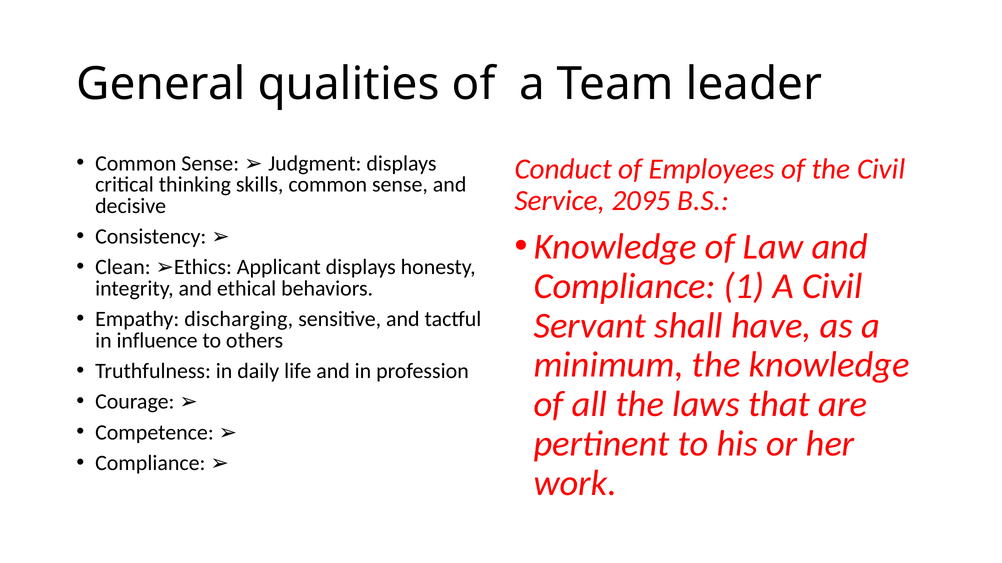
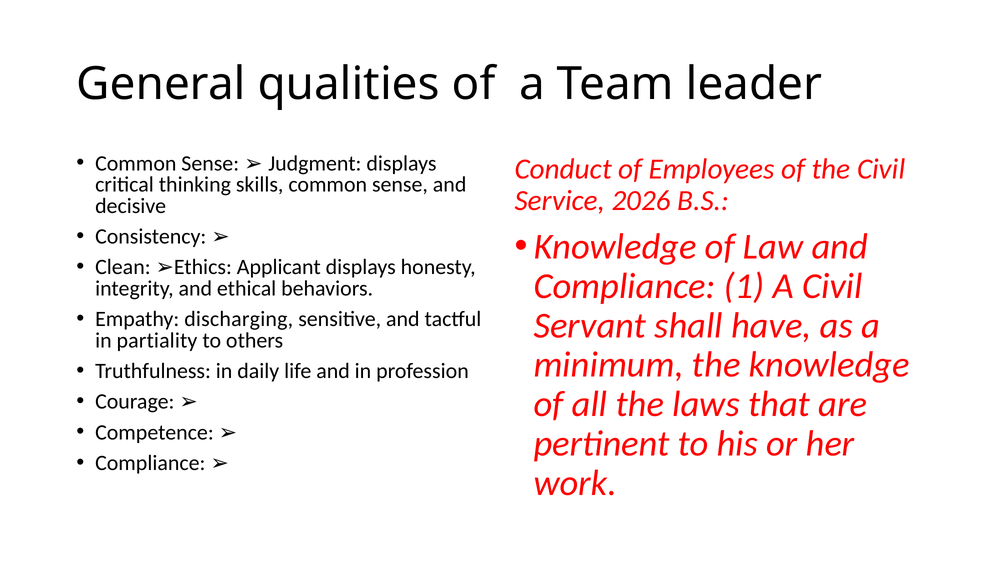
2095: 2095 -> 2026 (641, 201)
influence: influence -> partiality (157, 341)
